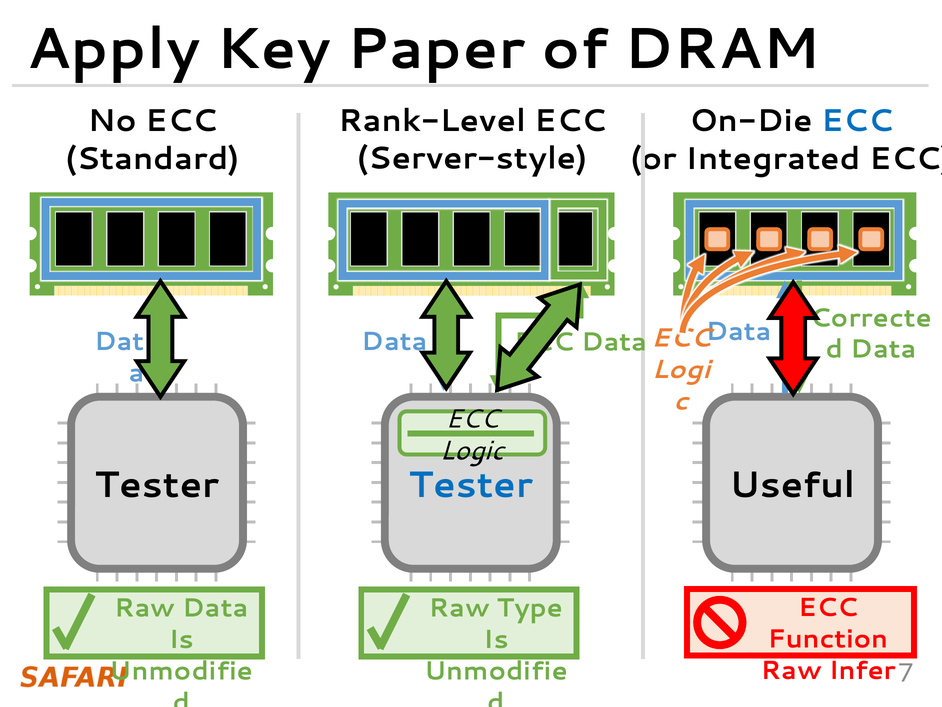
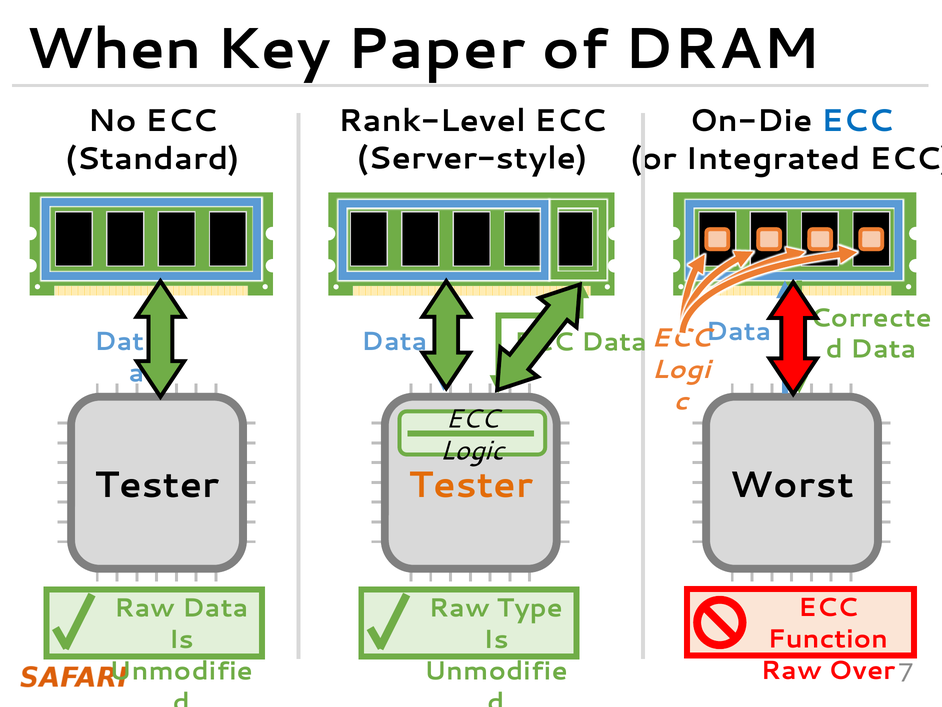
Apply: Apply -> When (114, 49)
Tester colour: blue -> orange (471, 485)
Useful: Useful -> Worst (792, 485)
Infer: Infer -> Over (862, 670)
